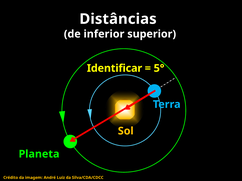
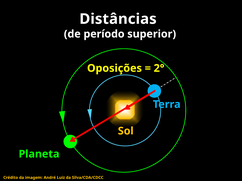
inferior: inferior -> período (104, 34)
Identificar: Identificar -> Oposições (114, 68)
5°: 5° -> 2° (159, 68)
